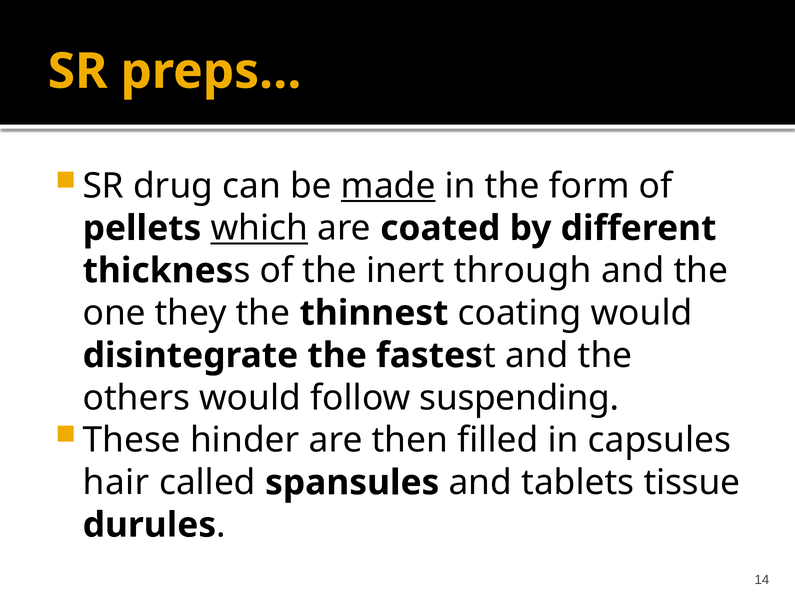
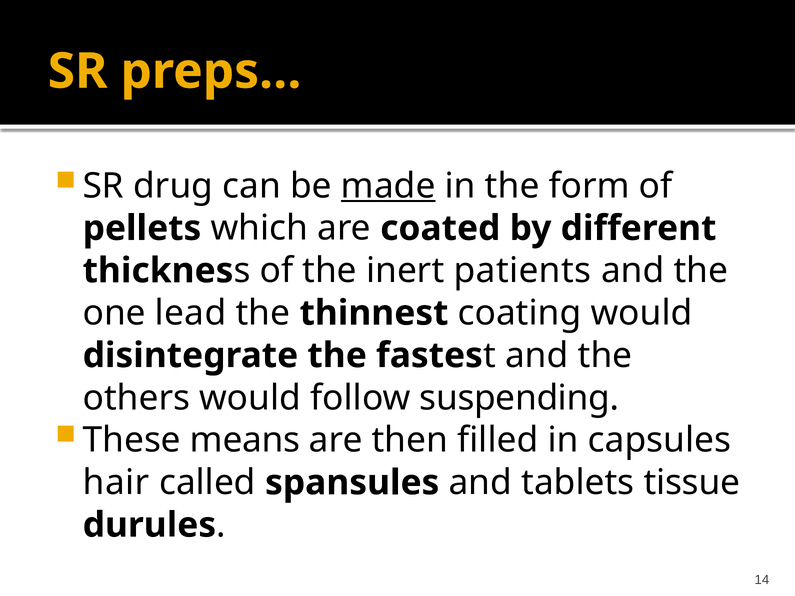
which underline: present -> none (259, 228)
through: through -> patients (523, 271)
they: they -> lead (191, 313)
hinder: hinder -> means (245, 440)
